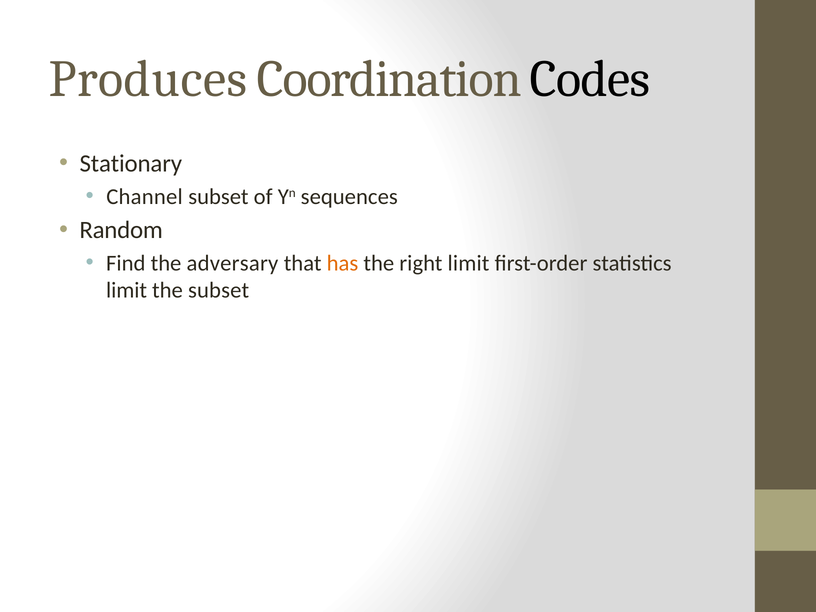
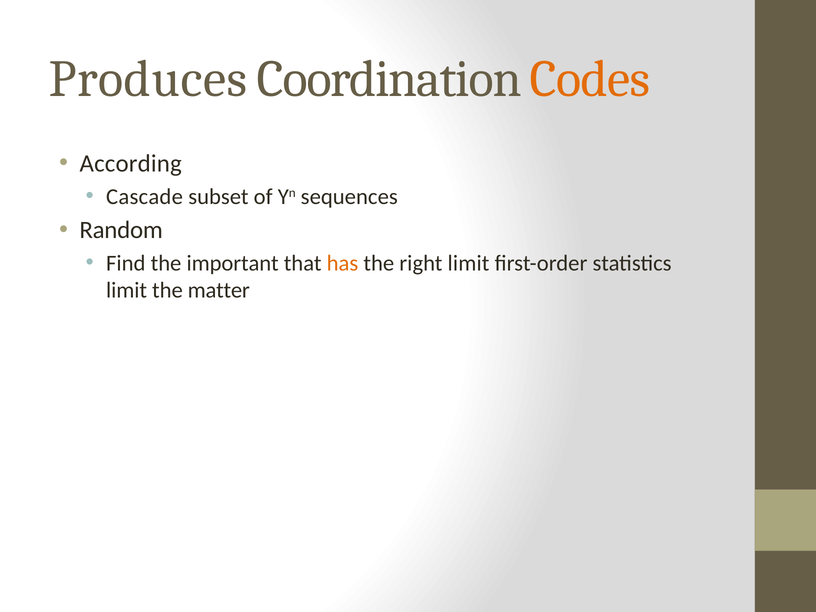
Codes colour: black -> orange (590, 79)
Stationary: Stationary -> According (131, 164)
Channel: Channel -> Cascade (145, 197)
adversary: adversary -> important (233, 263)
the subset: subset -> matter (219, 290)
